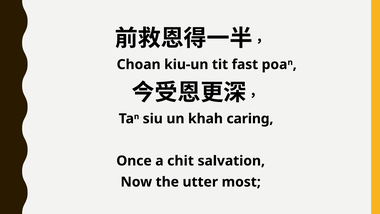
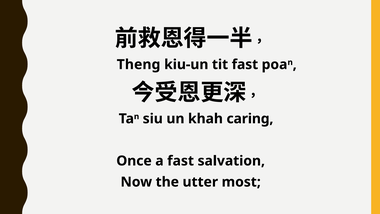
Choan: Choan -> Theng (139, 64)
a chit: chit -> fast (181, 161)
